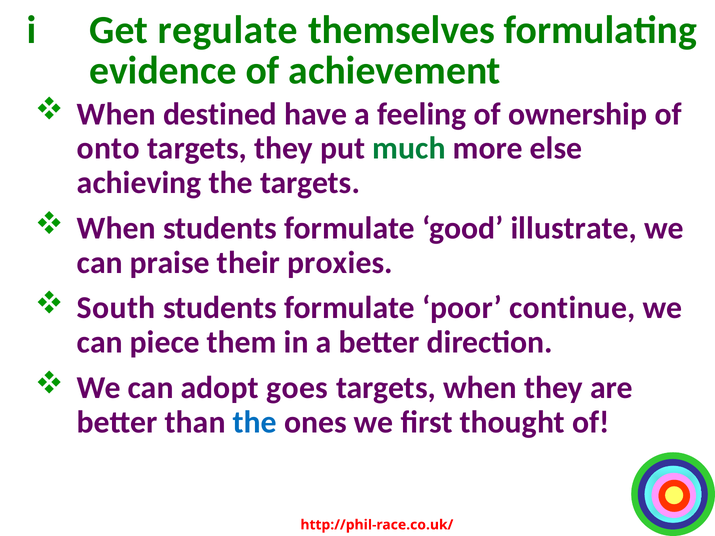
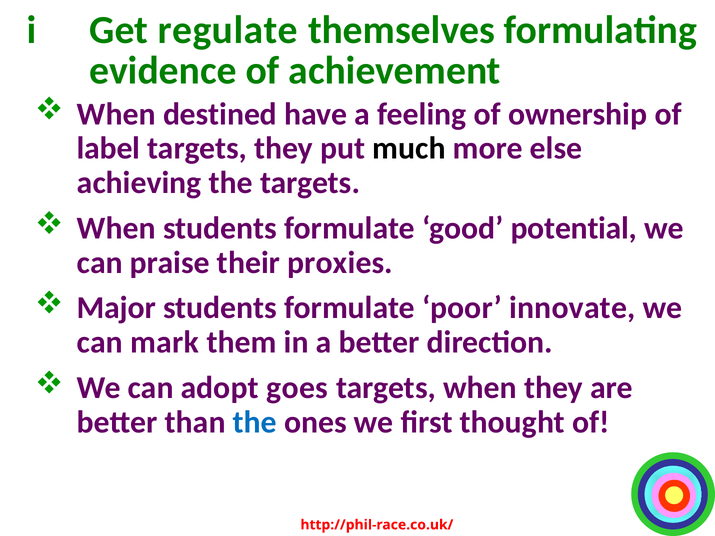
onto: onto -> label (109, 149)
much colour: green -> black (409, 149)
illustrate: illustrate -> potential (574, 228)
South: South -> Major (116, 308)
continue: continue -> innovate (572, 308)
piece: piece -> mark (165, 342)
